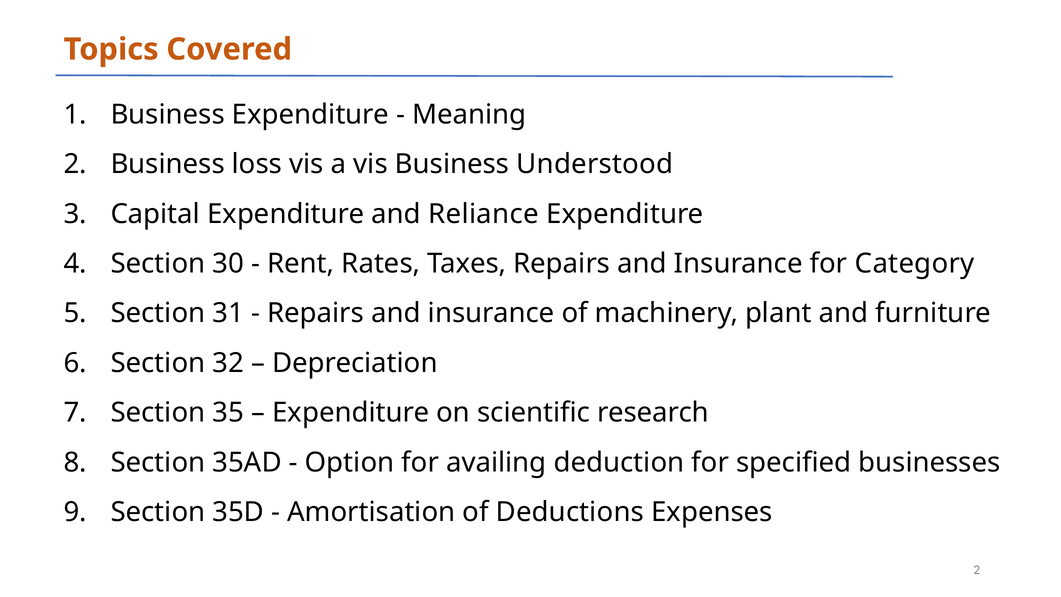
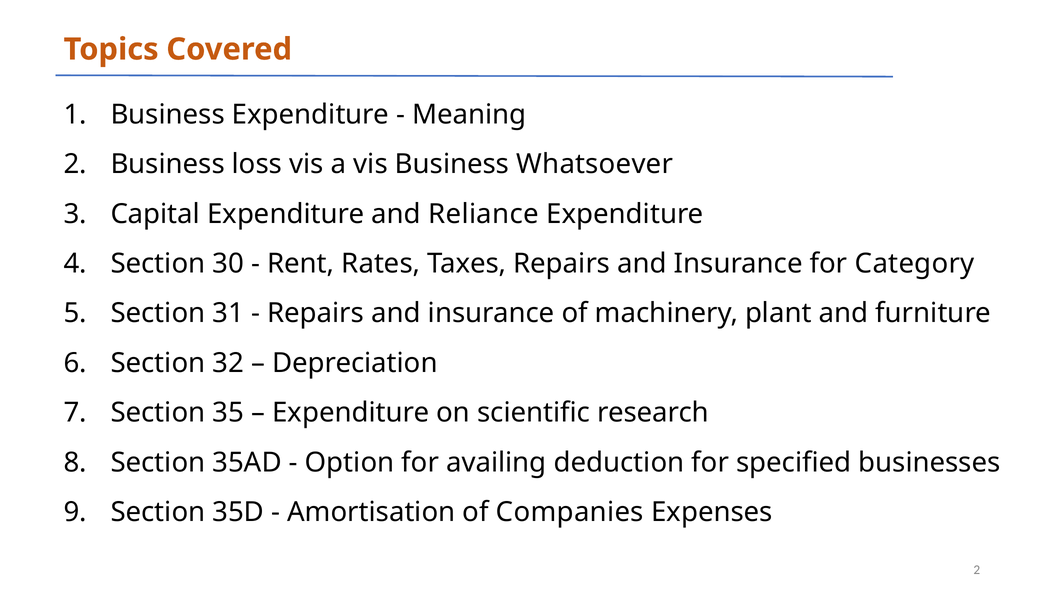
Understood: Understood -> Whatsoever (595, 164)
Deductions: Deductions -> Companies (570, 512)
